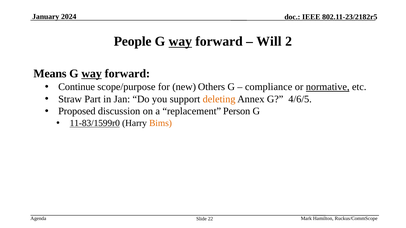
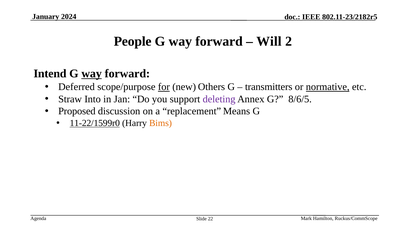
way underline: present -> none (180, 42)
Means: Means -> Intend (50, 74)
Continue: Continue -> Deferred (77, 87)
for underline: none -> present (164, 87)
compliance: compliance -> transmitters (269, 87)
Part: Part -> Into (93, 99)
deleting colour: orange -> purple (219, 99)
4/6/5: 4/6/5 -> 8/6/5 (300, 99)
Person: Person -> Means (237, 111)
11-83/1599r0: 11-83/1599r0 -> 11-22/1599r0 (95, 123)
